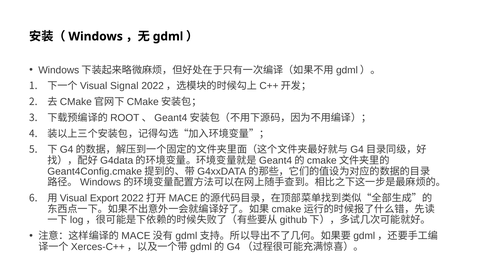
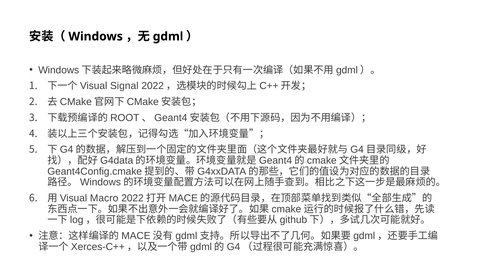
Export: Export -> Macro (104, 198)
